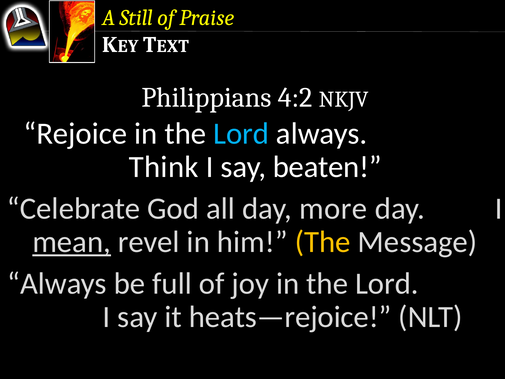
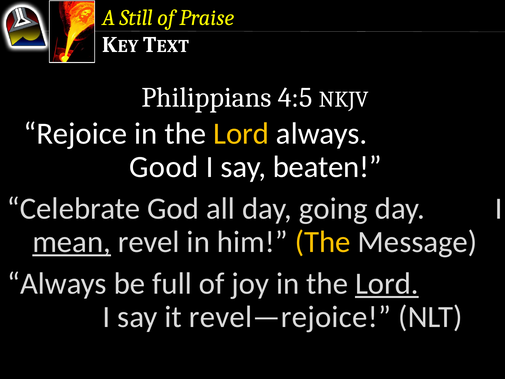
4:2: 4:2 -> 4:5 (295, 97)
Lord colour: light blue -> yellow (241, 133)
Think: Think -> Good (164, 167)
more: more -> going (333, 209)
Lord underline: none -> present (387, 284)
heats—rejoice: heats—rejoice -> revel—rejoice (290, 317)
